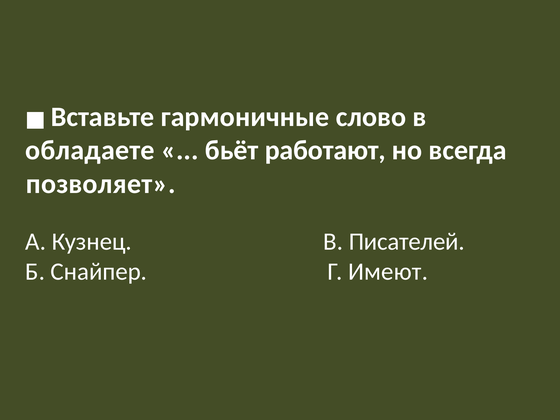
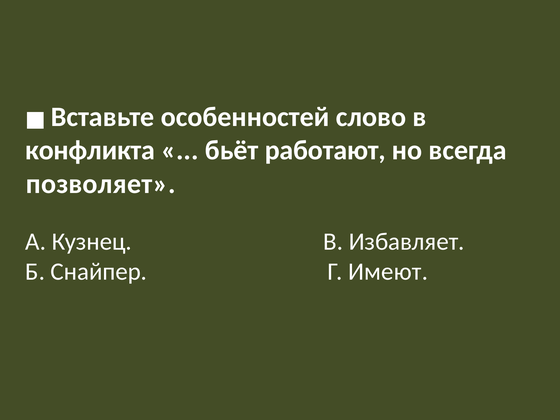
гармоничные: гармоничные -> особенностей (245, 117)
обладаете: обладаете -> конфликта (90, 150)
Писателей: Писателей -> Избавляет (407, 242)
